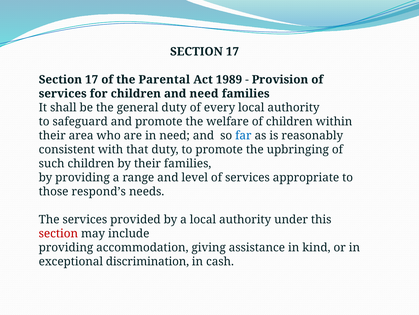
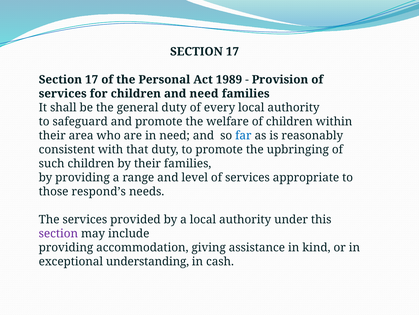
Parental: Parental -> Personal (164, 79)
section colour: red -> purple (58, 233)
discrimination: discrimination -> understanding (147, 261)
